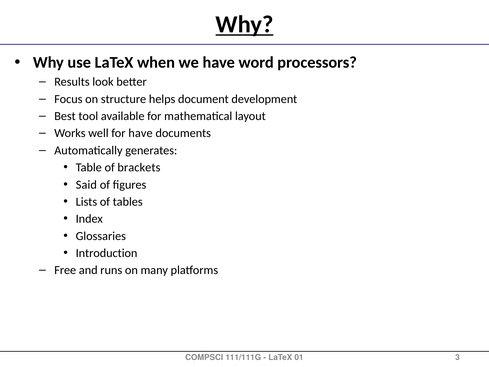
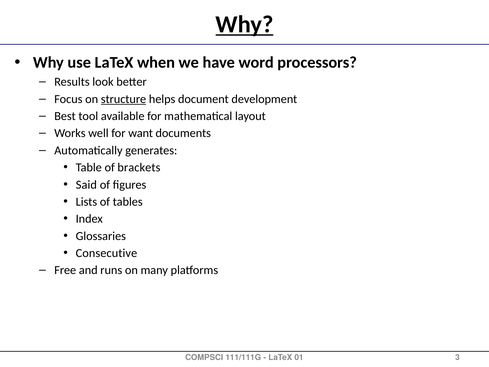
structure underline: none -> present (124, 99)
for have: have -> want (141, 133)
Introduction: Introduction -> Consecutive (106, 253)
